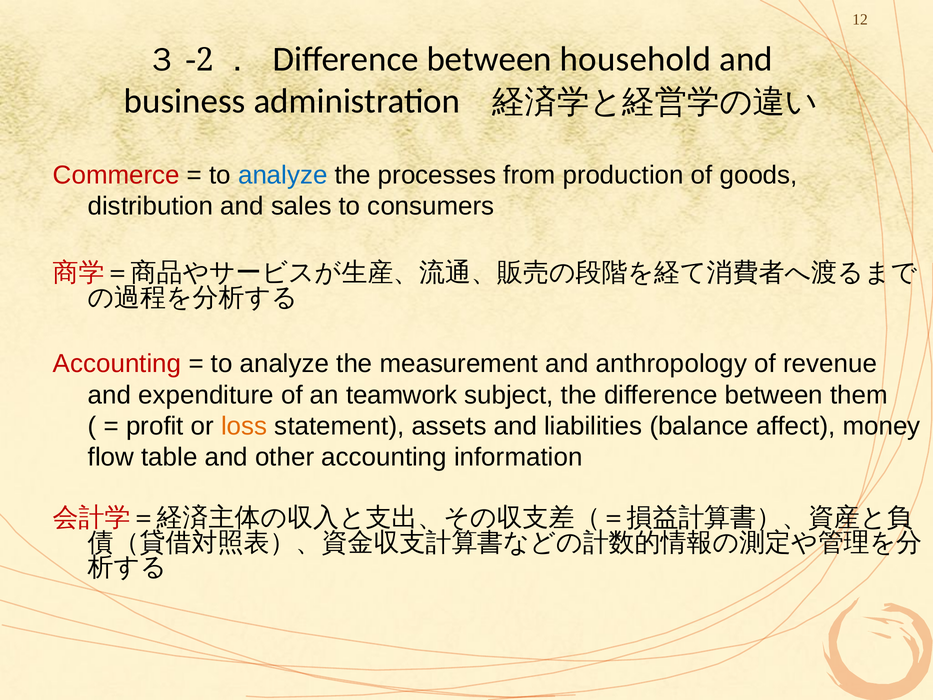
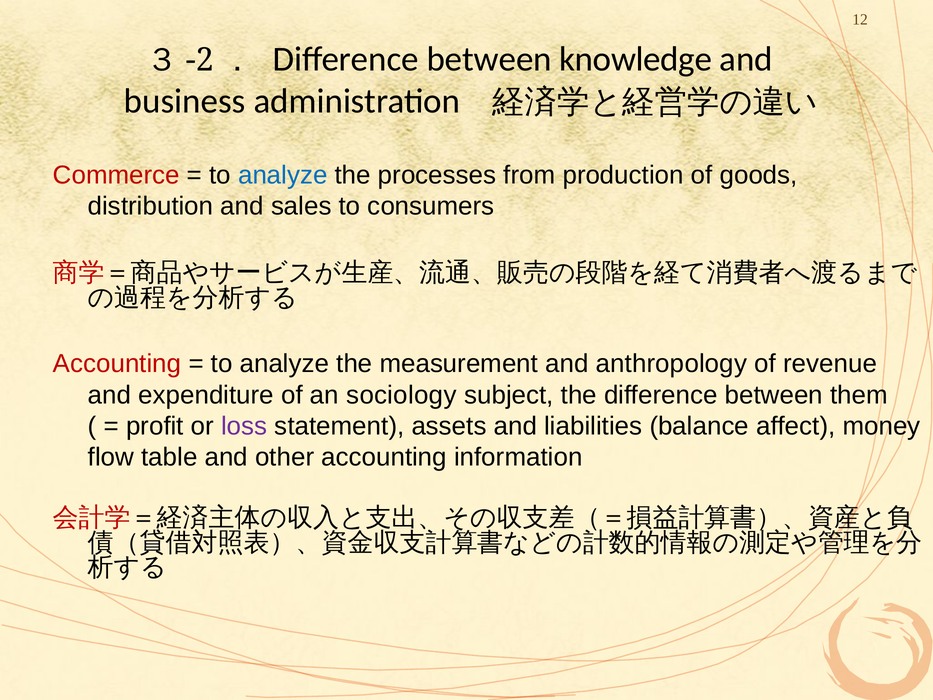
household: household -> knowledge (636, 59)
teamwork: teamwork -> sociology (401, 395)
loss colour: orange -> purple (244, 426)
